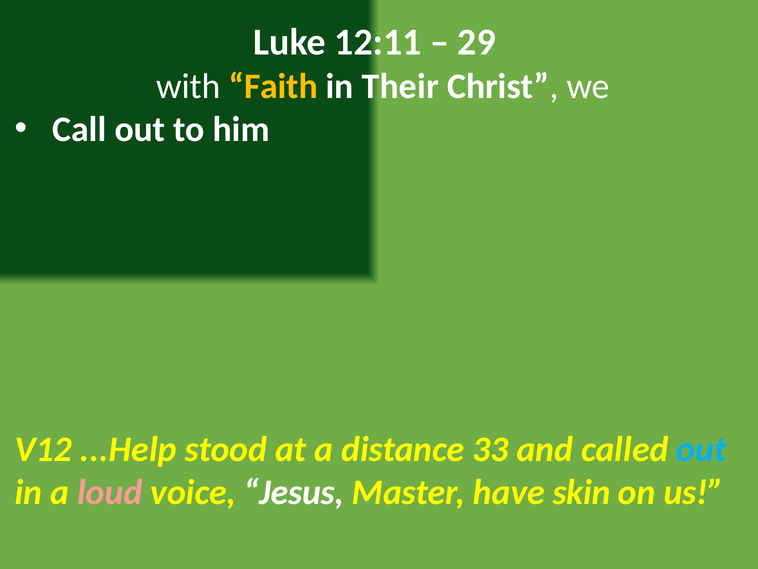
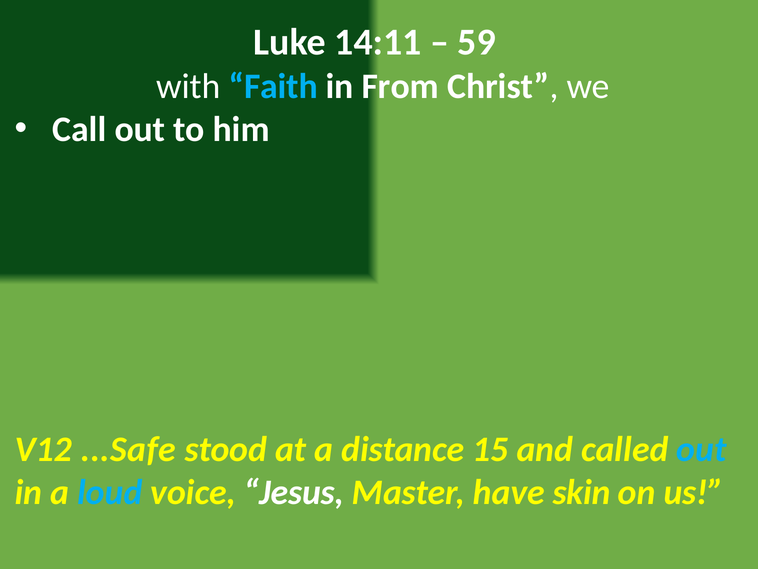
12:11: 12:11 -> 14:11 (378, 42)
29: 29 -> 59 (477, 42)
Faith colour: yellow -> light blue (273, 86)
Their: Their -> From (400, 86)
...Help: ...Help -> ...Safe (128, 449)
33: 33 -> 15 (490, 449)
loud colour: pink -> light blue (110, 492)
